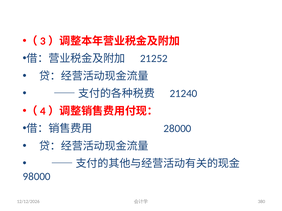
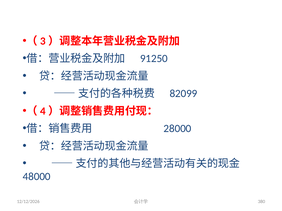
21252: 21252 -> 91250 (154, 59)
21240: 21240 -> 82099 (183, 94)
98000: 98000 -> 48000 (37, 177)
